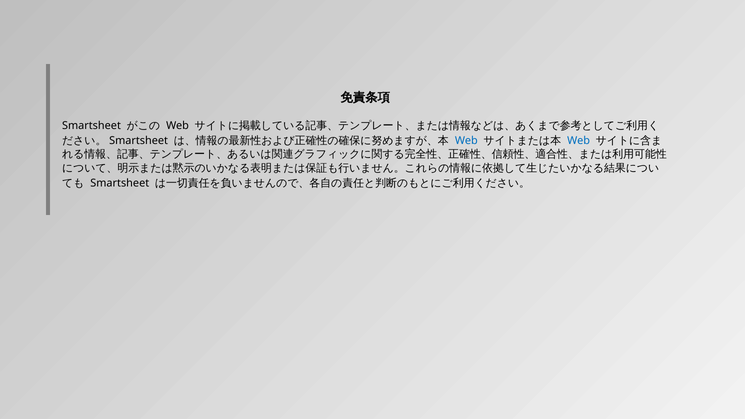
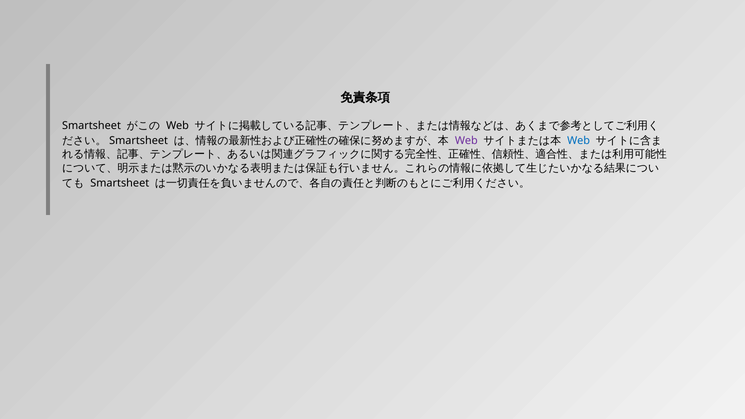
Web colour: blue -> purple (466, 141)
